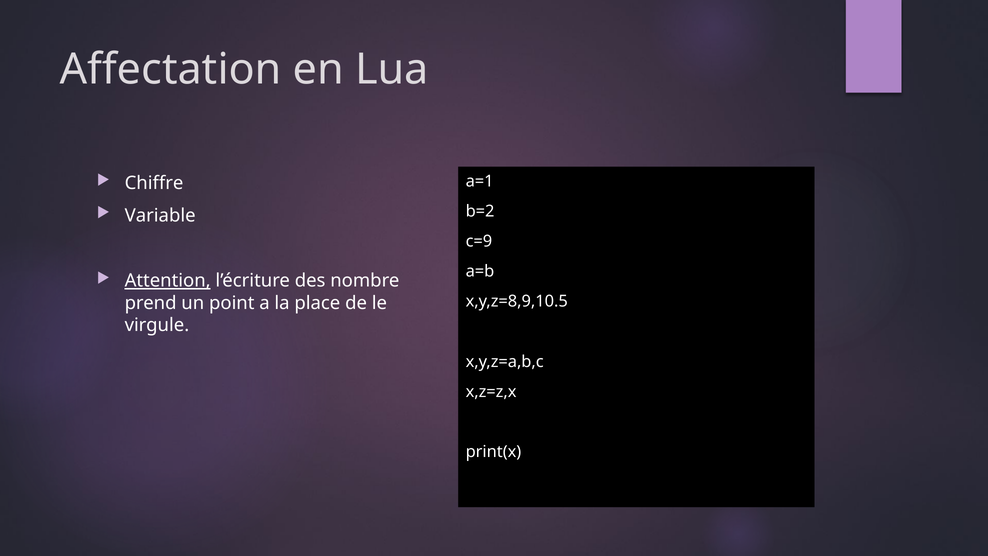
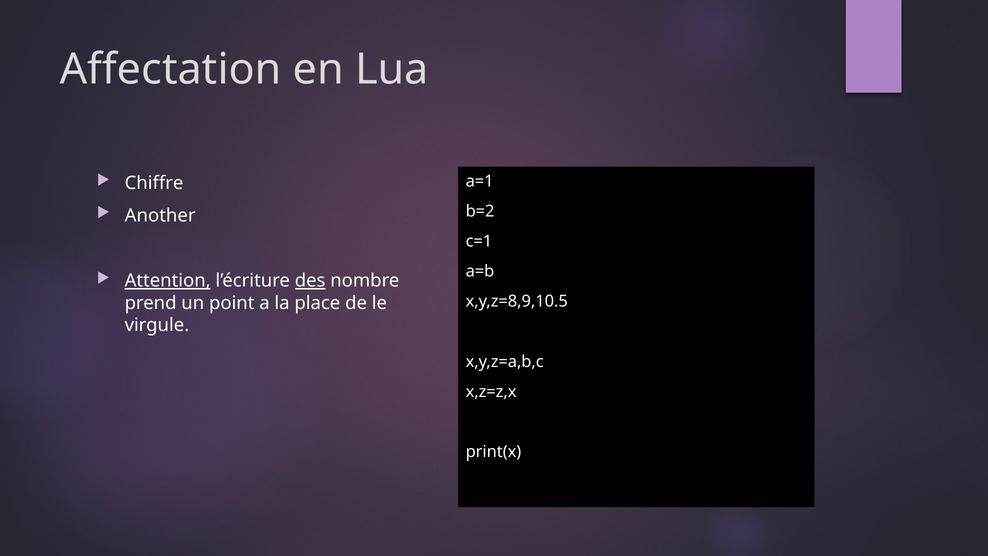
Variable: Variable -> Another (160, 216)
c=9: c=9 -> c=1 (479, 241)
des underline: none -> present (310, 281)
